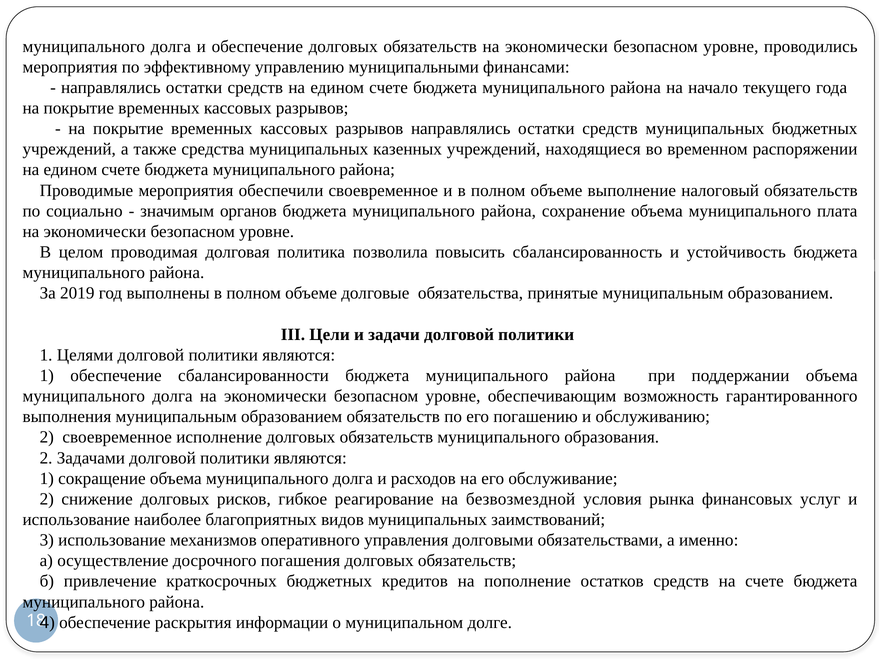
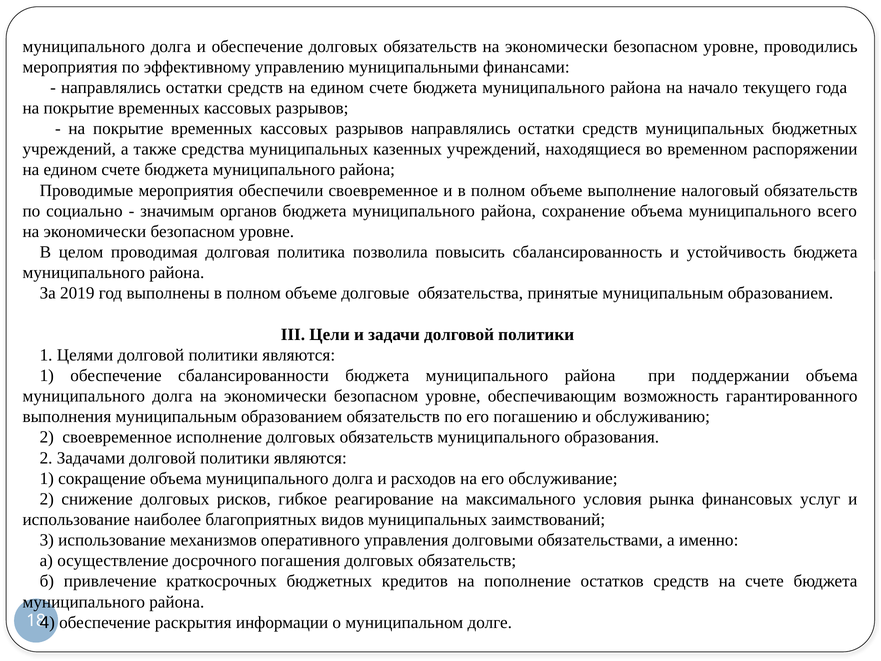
плата: плата -> всего (837, 211)
безвозмездной: безвозмездной -> максимального (521, 499)
